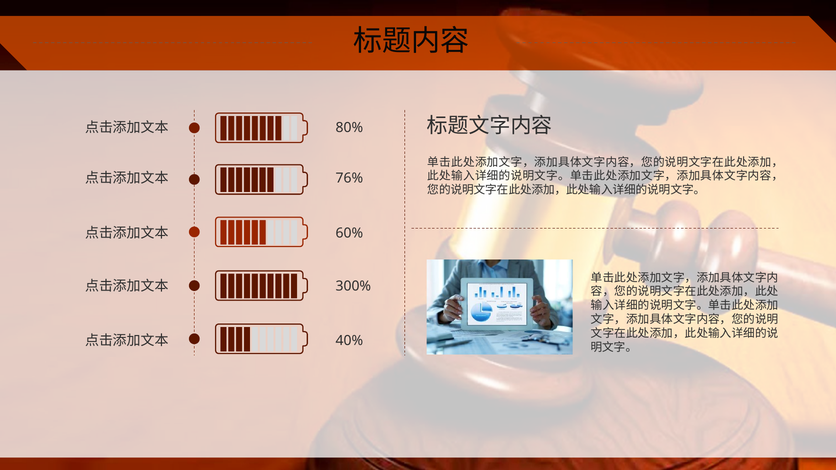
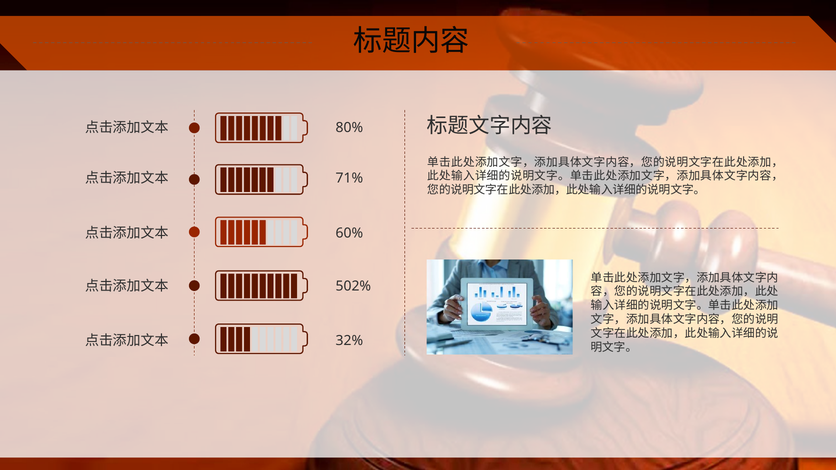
76%: 76% -> 71% (349, 178)
300%: 300% -> 502% (353, 286)
40%: 40% -> 32% (349, 341)
